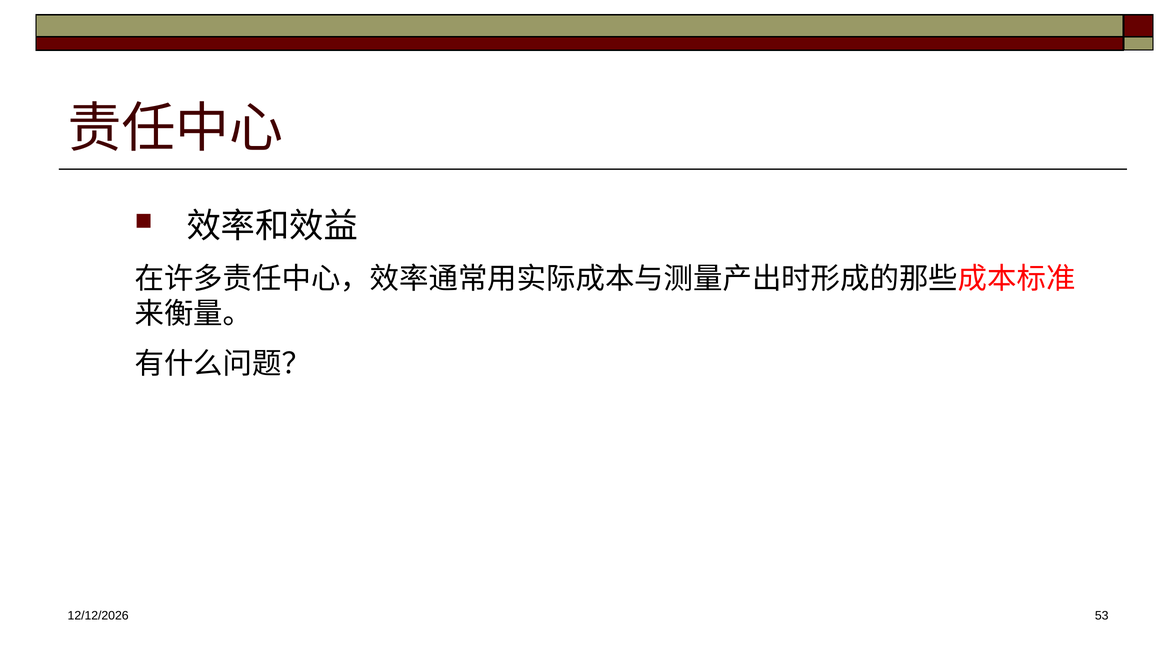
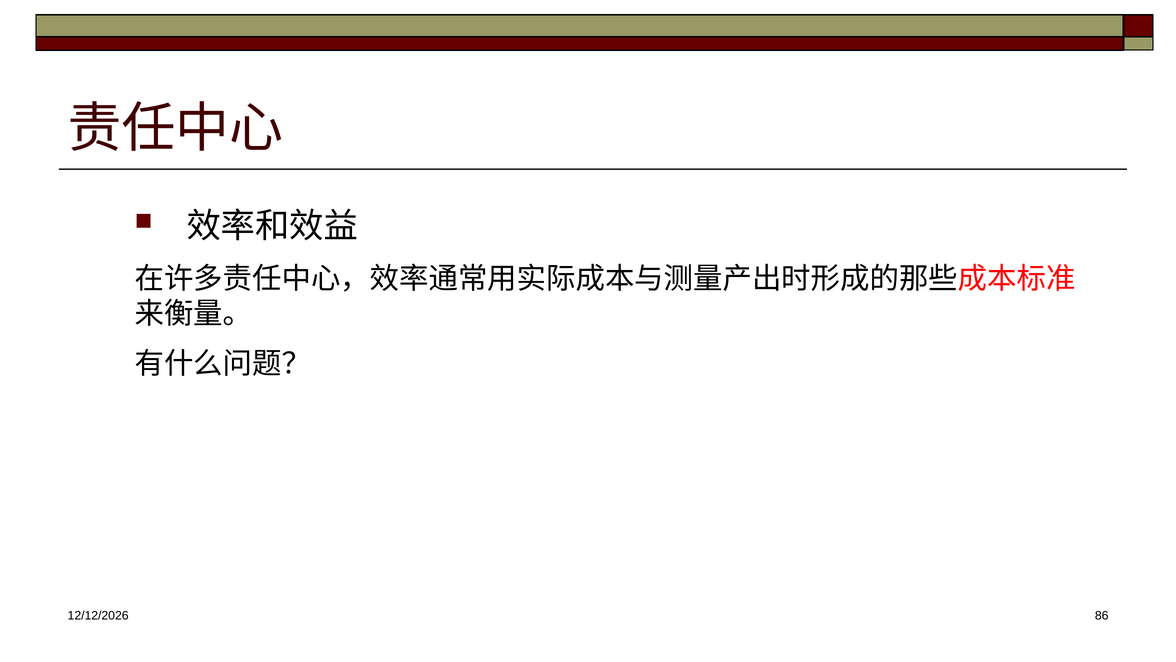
53: 53 -> 86 (1102, 615)
